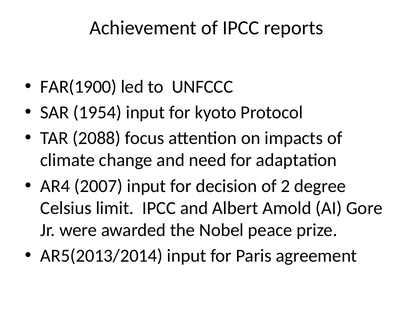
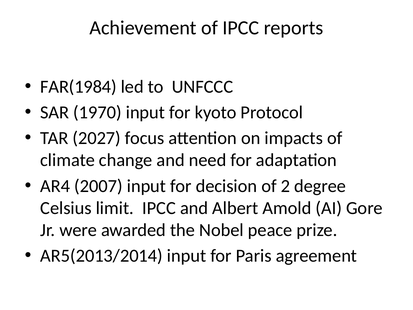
FAR(1900: FAR(1900 -> FAR(1984 (78, 87)
1954: 1954 -> 1970 (97, 112)
2088: 2088 -> 2027 (97, 138)
